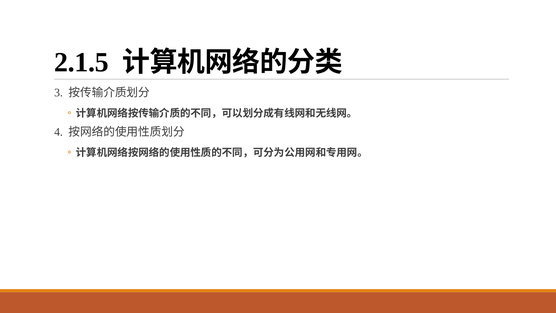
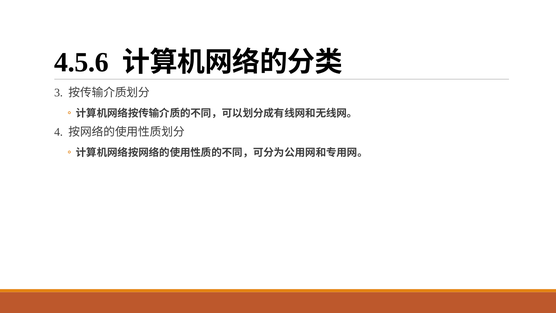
2.1.5: 2.1.5 -> 4.5.6 (82, 62)
